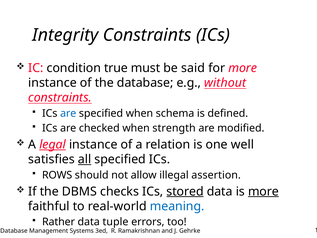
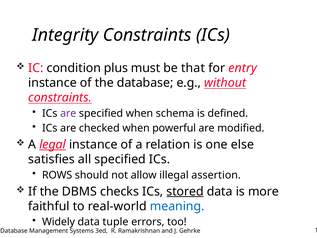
true: true -> plus (116, 68)
said: said -> that (193, 68)
for more: more -> entry (243, 68)
are colour: blue -> purple (68, 113)
strength: strength -> powerful (174, 128)
well: well -> else (242, 144)
all underline: present -> none (85, 159)
more underline: present -> none (263, 191)
Rather: Rather -> Widely (59, 222)
